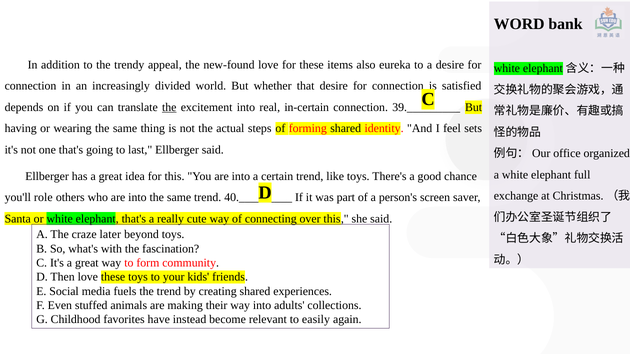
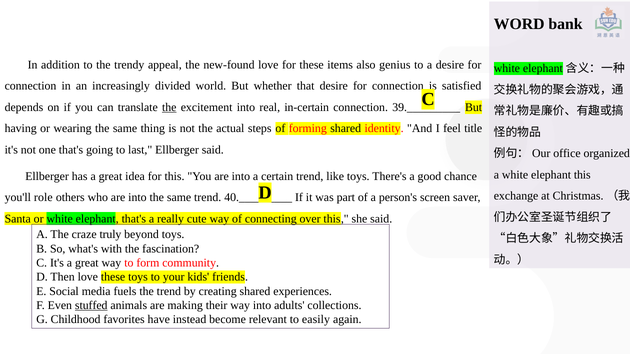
eureka: eureka -> genius (395, 65)
sets: sets -> title (473, 129)
elephant full: full -> this (582, 175)
later: later -> truly (110, 235)
stuffed underline: none -> present (91, 306)
